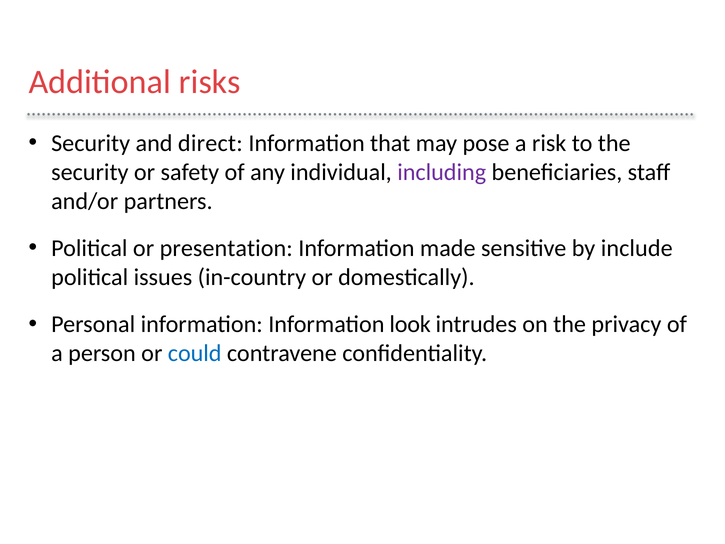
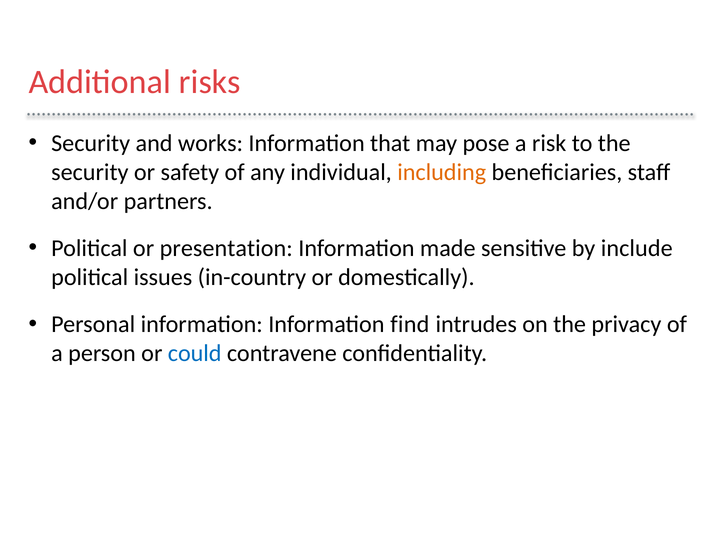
direct: direct -> works (210, 143)
including colour: purple -> orange (442, 172)
look: look -> find (410, 324)
